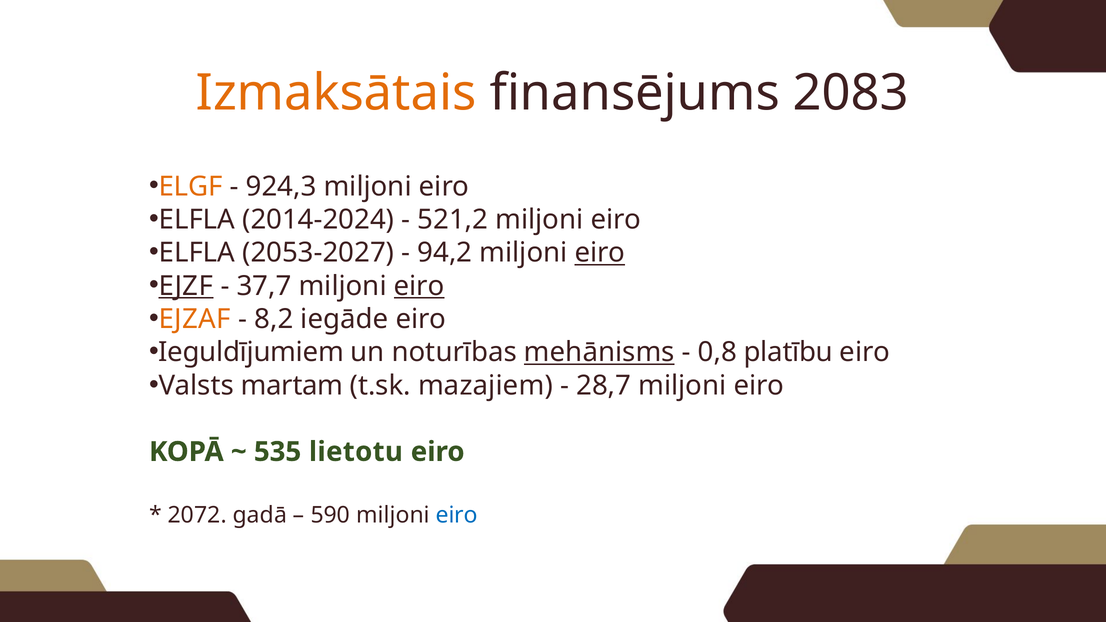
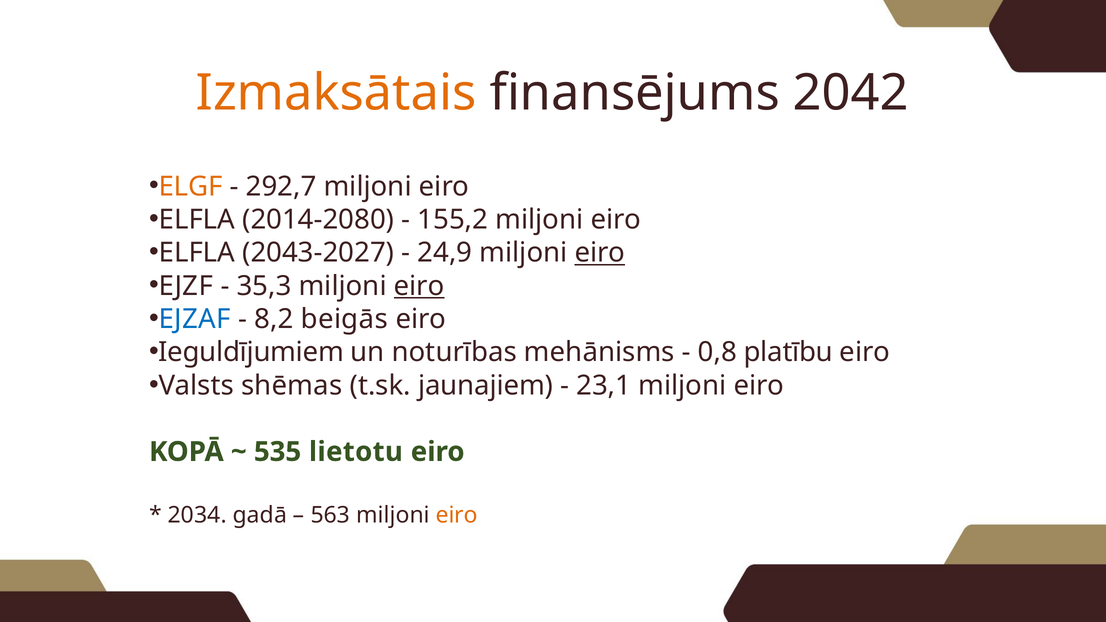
2083: 2083 -> 2042 (851, 93)
924,3: 924,3 -> 292,7 (281, 186)
2014-2024: 2014-2024 -> 2014-2080 (318, 220)
521,2: 521,2 -> 155,2 (453, 220)
2053-2027: 2053-2027 -> 2043-2027 (318, 253)
94,2: 94,2 -> 24,9 (445, 253)
EJZF underline: present -> none (186, 286)
37,7: 37,7 -> 35,3 (264, 286)
EJZAF colour: orange -> blue (195, 319)
iegāde: iegāde -> beigās (344, 319)
mehānisms underline: present -> none (599, 352)
martam: martam -> shēmas (292, 386)
mazajiem: mazajiem -> jaunajiem (486, 386)
28,7: 28,7 -> 23,1 (604, 386)
2072: 2072 -> 2034 (197, 515)
590: 590 -> 563 (330, 515)
eiro colour: blue -> orange (457, 515)
